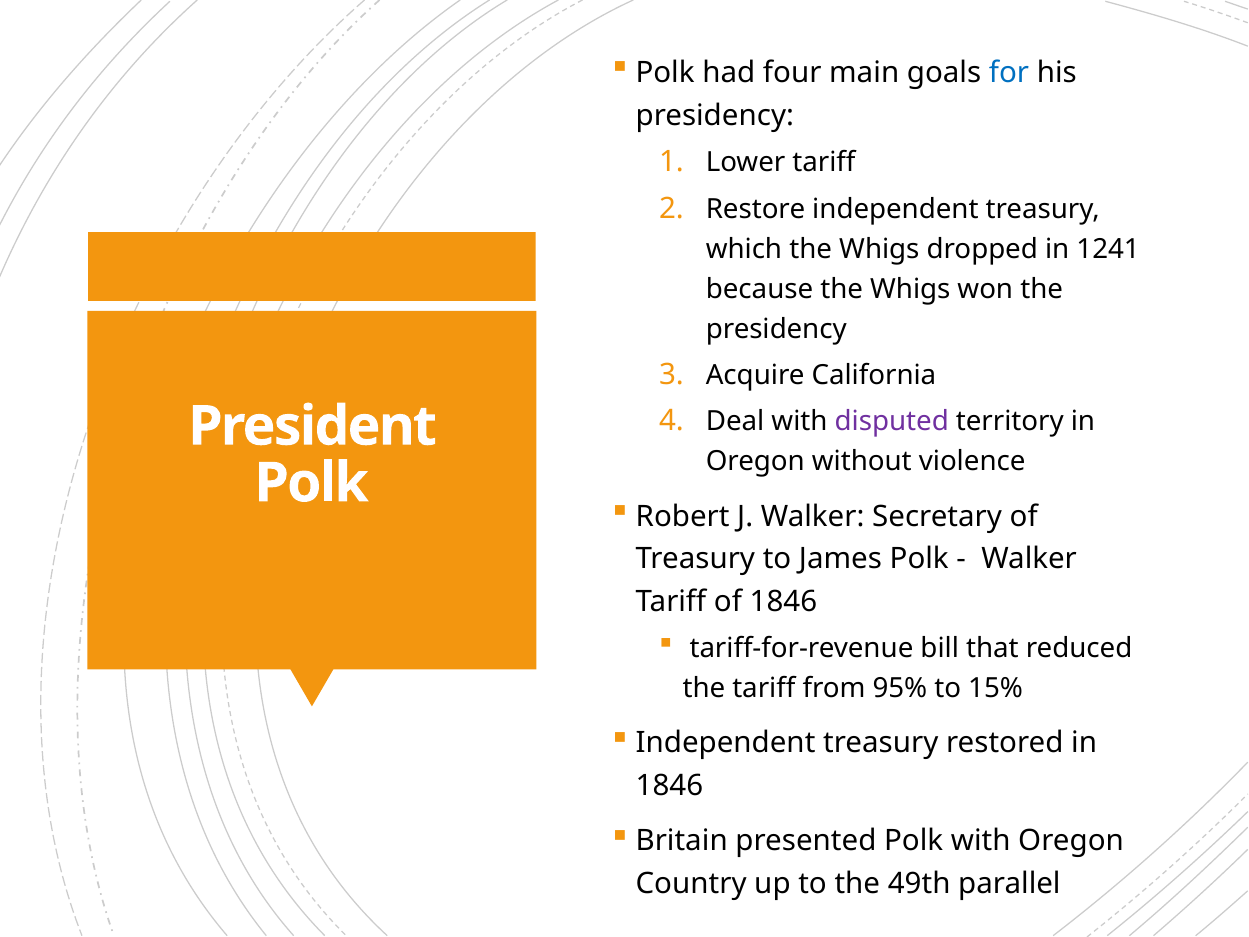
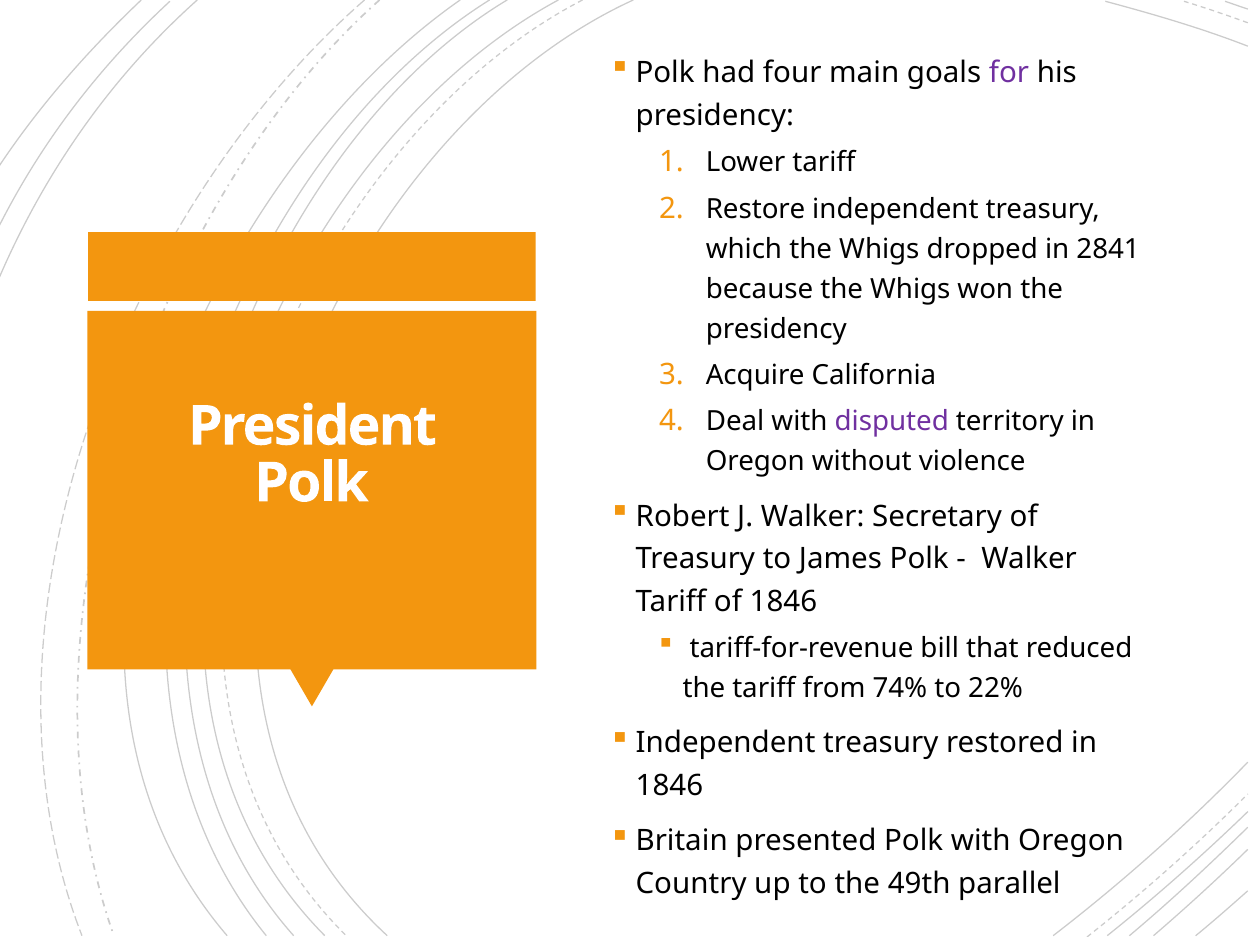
for colour: blue -> purple (1009, 73)
1241: 1241 -> 2841 (1108, 249)
95%: 95% -> 74% (900, 688)
15%: 15% -> 22% (996, 688)
